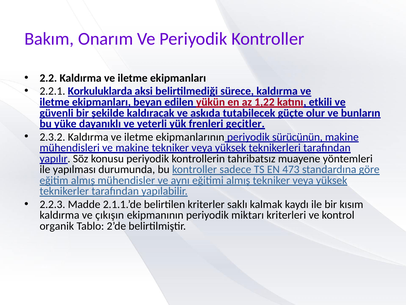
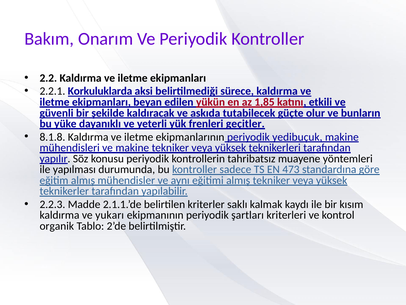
1,22: 1,22 -> 1,85 (265, 102)
2.3.2: 2.3.2 -> 8.1.8 (52, 137)
sürücünün: sürücünün -> yedibuçuk (297, 137)
çıkışın: çıkışın -> yukarı (110, 215)
miktarı: miktarı -> şartları (248, 215)
